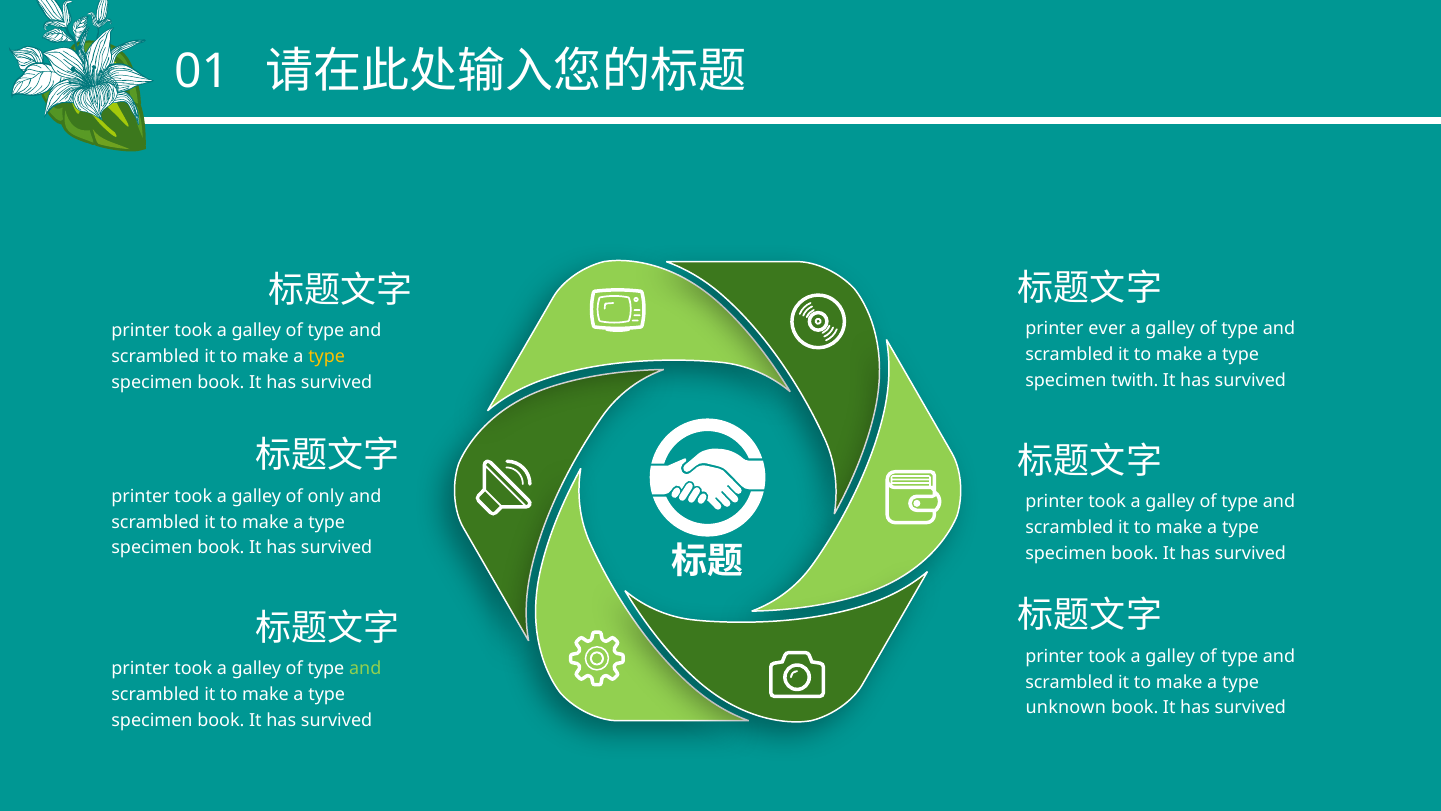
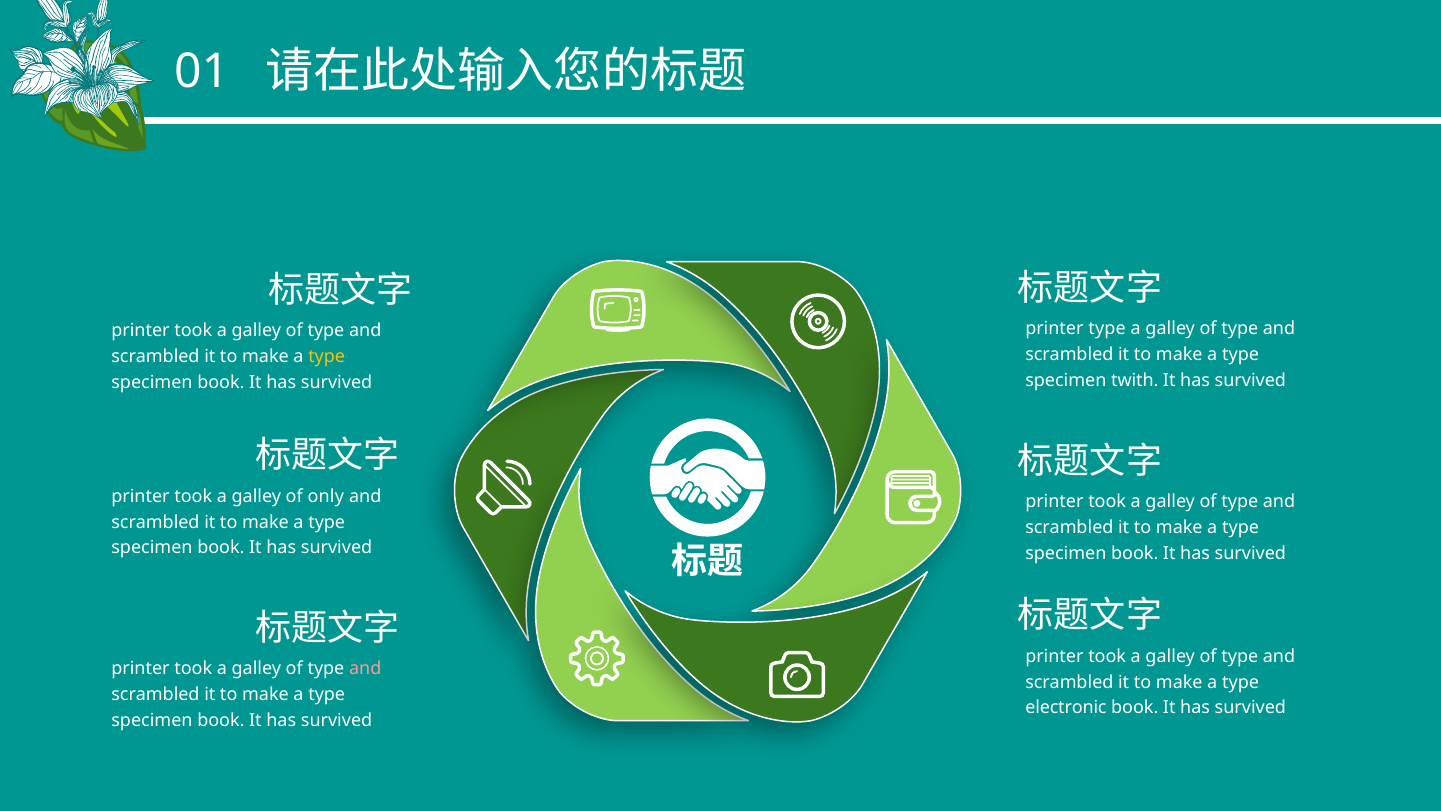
printer ever: ever -> type (1107, 329)
and colour: light green -> pink (365, 668)
unknown: unknown -> electronic (1066, 708)
